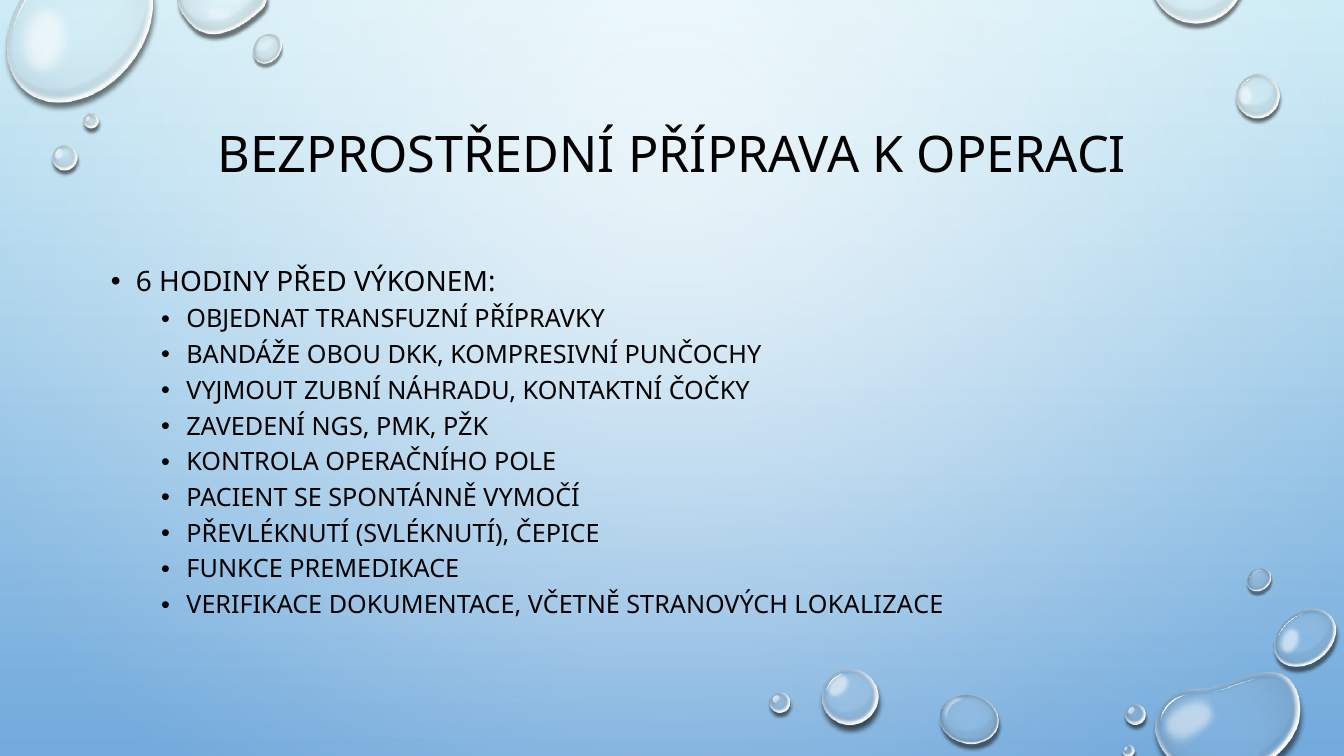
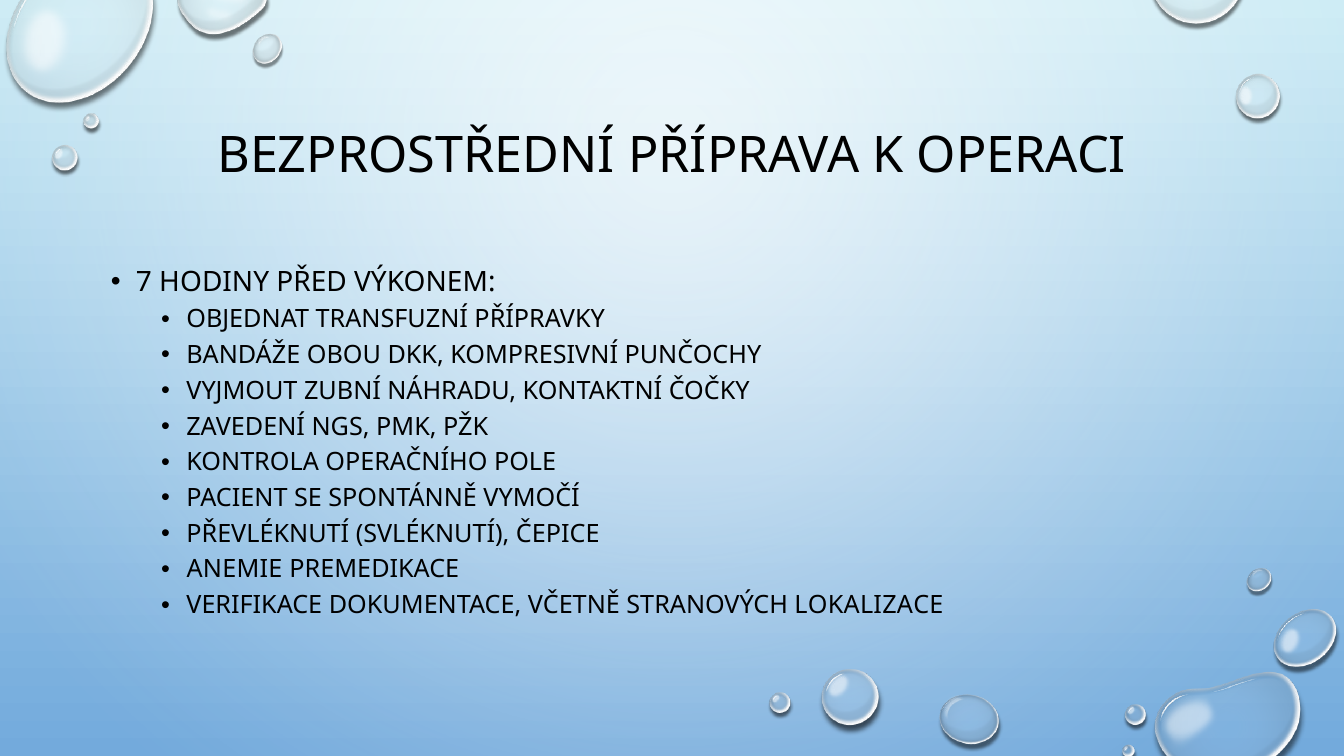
6: 6 -> 7 (144, 282)
FUNKCE: FUNKCE -> ANEMIE (235, 570)
